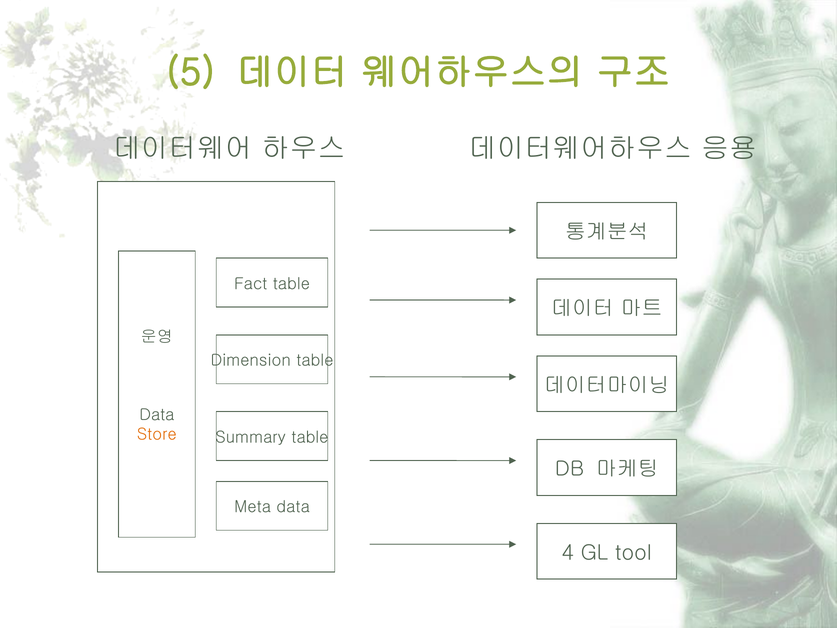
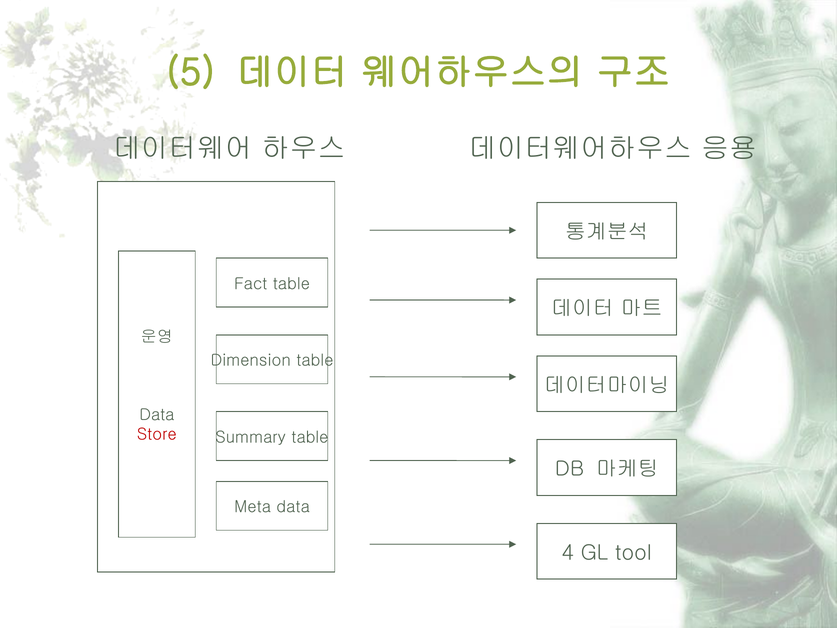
Store colour: orange -> red (157, 434)
